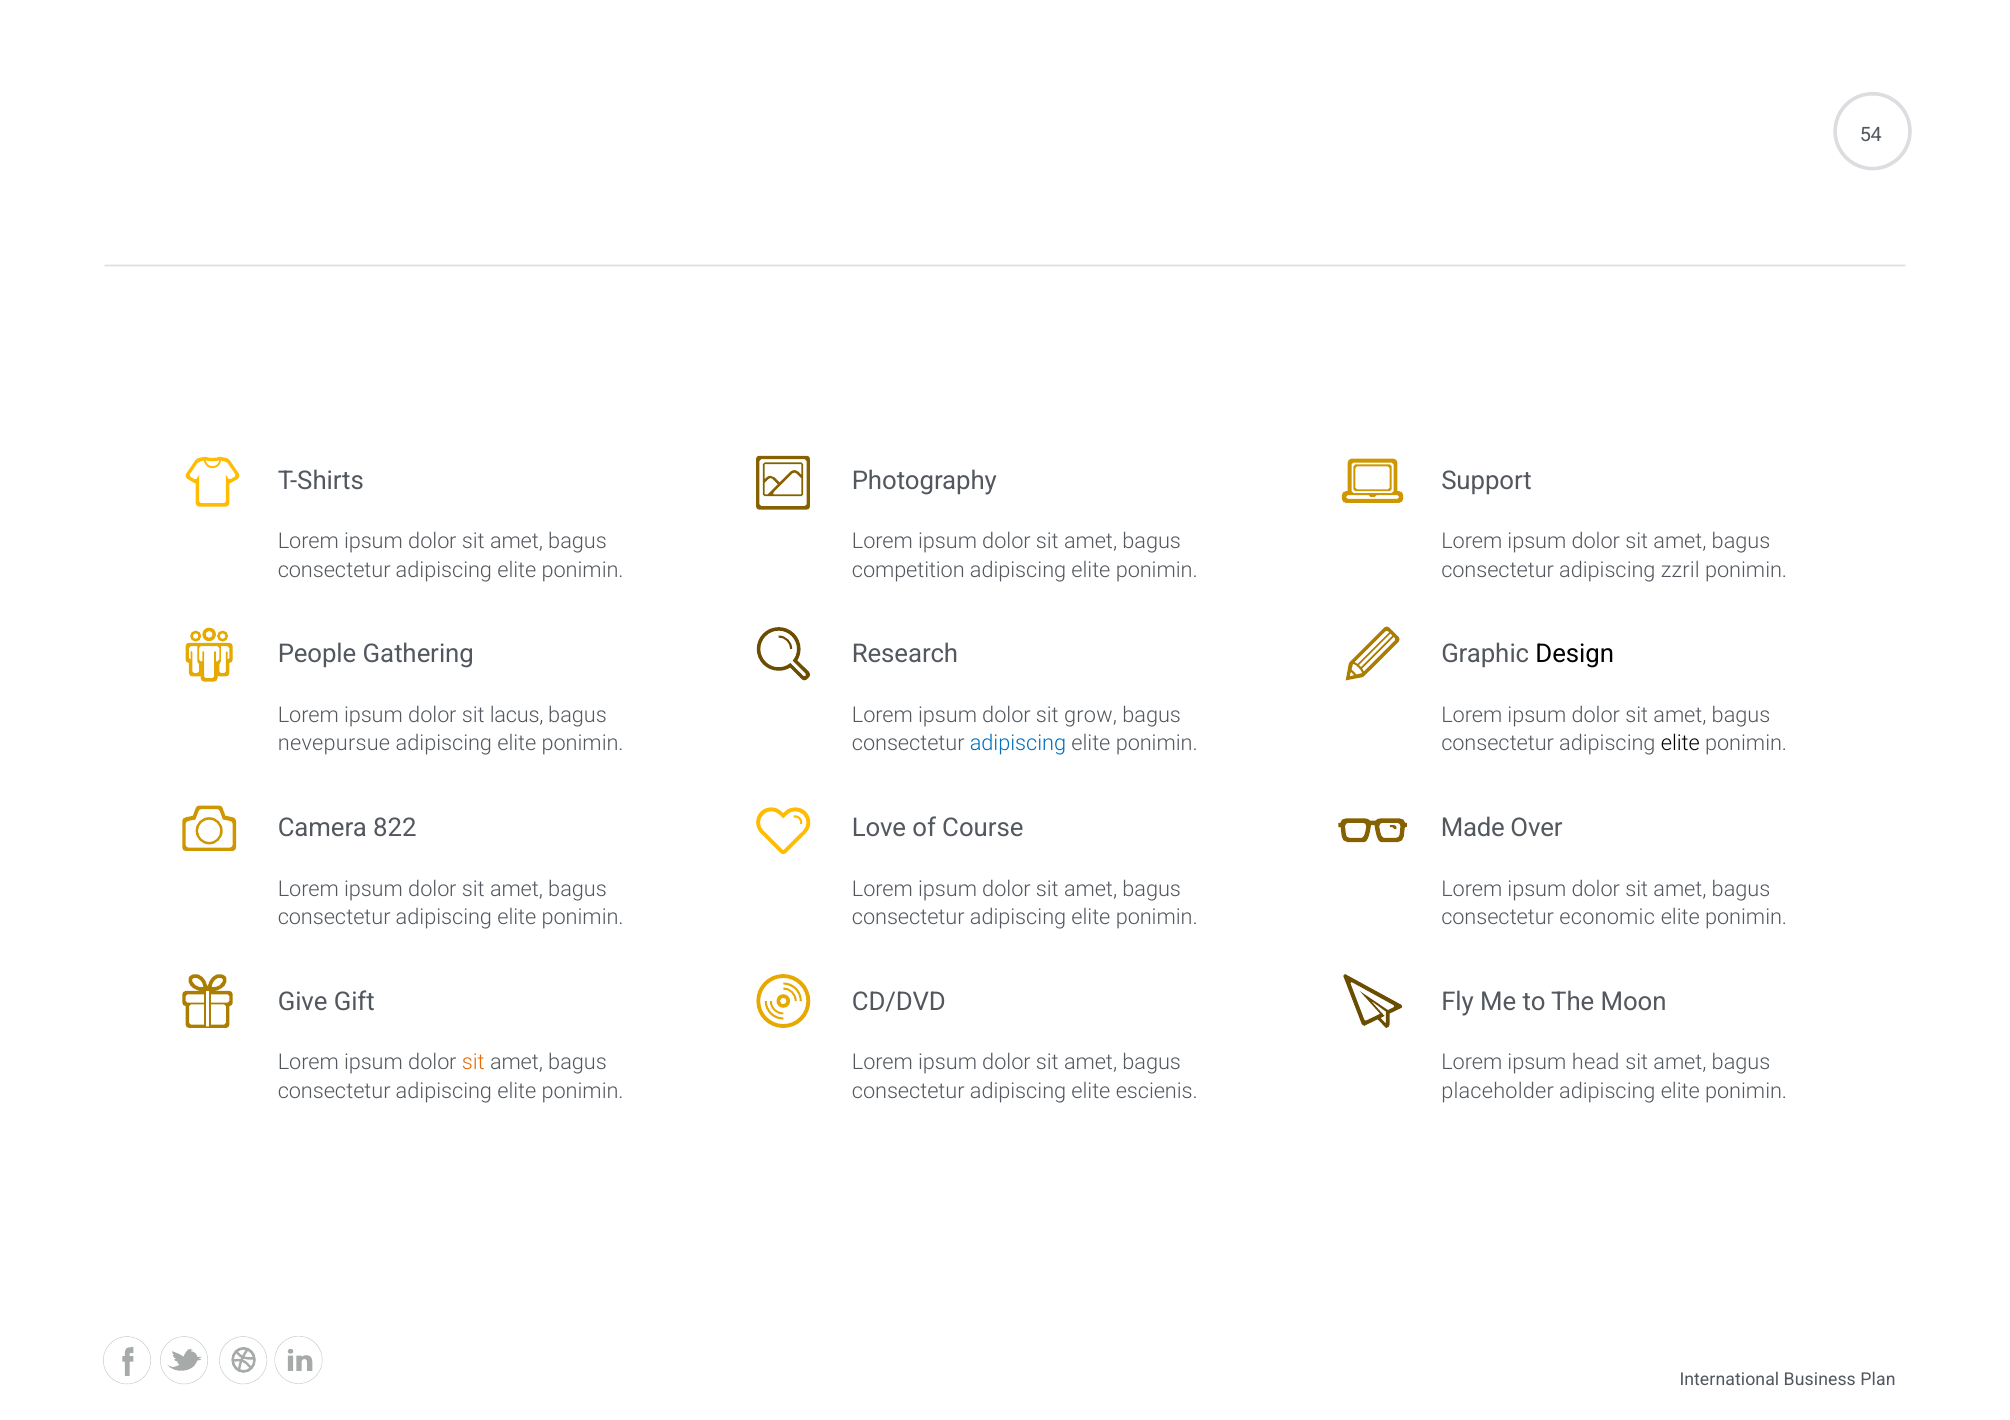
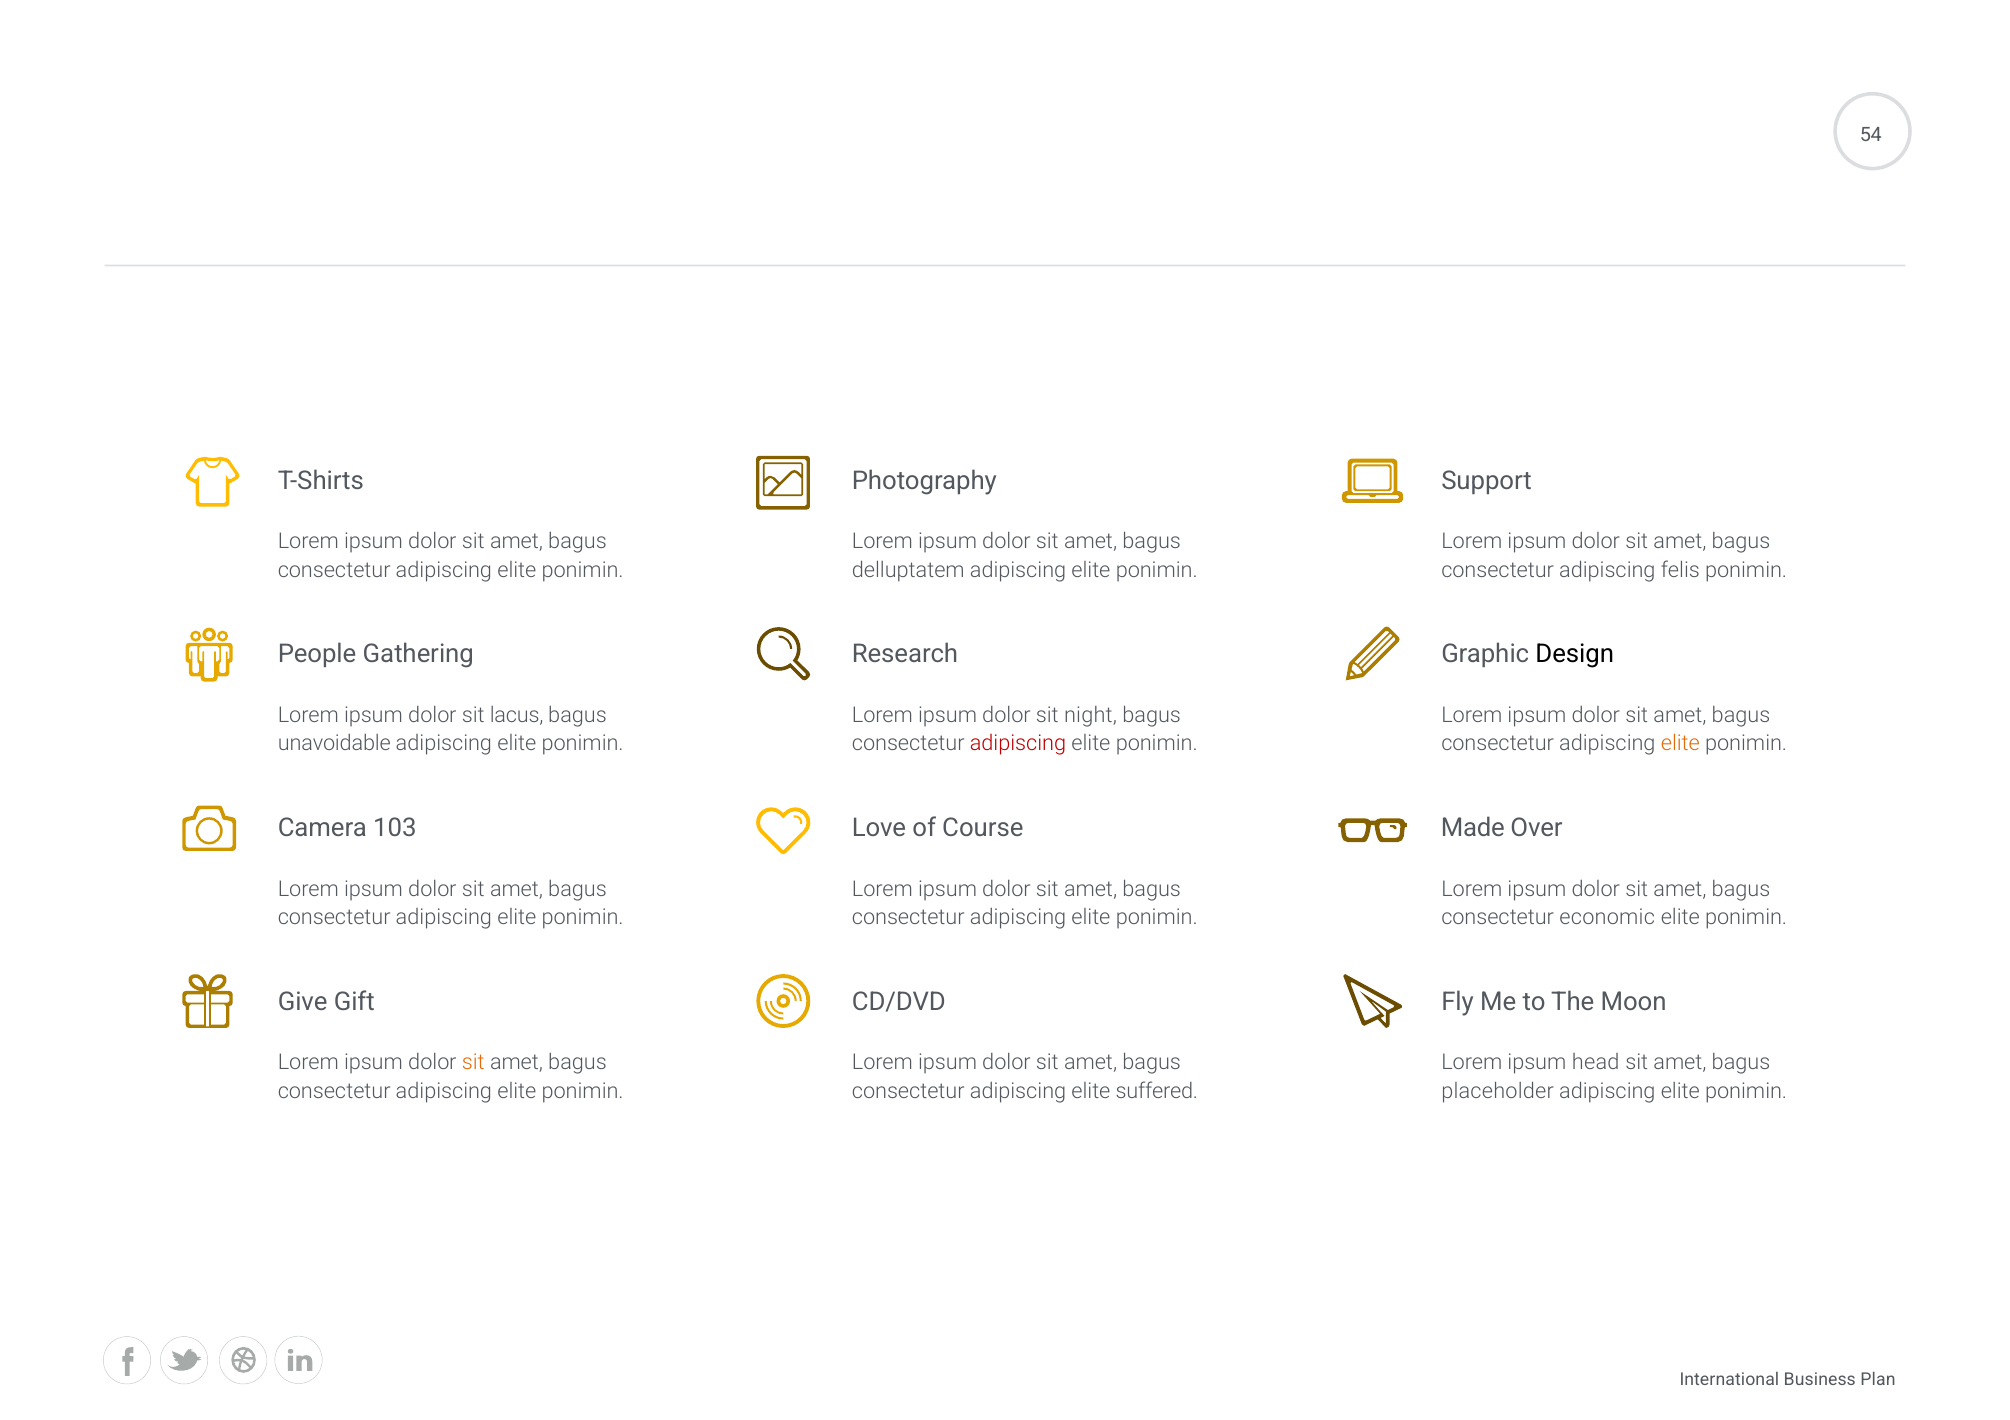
competition: competition -> delluptatem (908, 570)
zzril: zzril -> felis (1680, 570)
grow: grow -> night (1091, 715)
nevepursue: nevepursue -> unavoidable (334, 744)
adipiscing colour: blue -> red (1018, 744)
elite colour: black -> orange (1680, 744)
822: 822 -> 103 (395, 829)
escienis: escienis -> suffered (1157, 1092)
